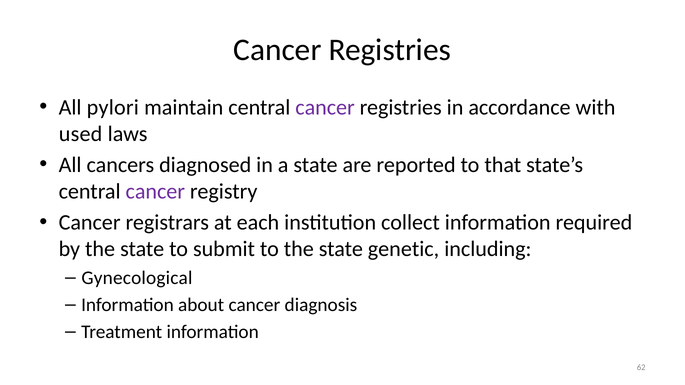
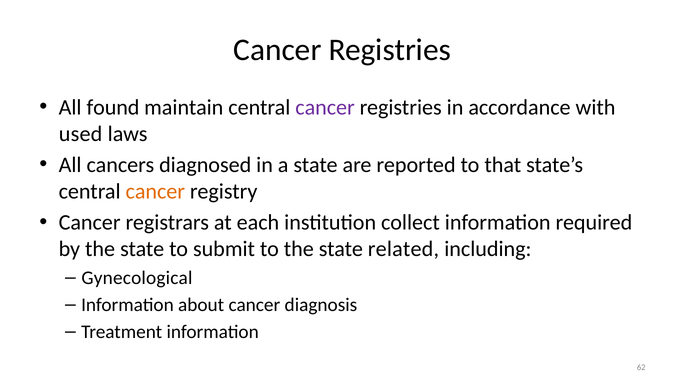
pylori: pylori -> found (113, 107)
cancer colour: purple -> orange (155, 192)
genetic: genetic -> related (403, 249)
